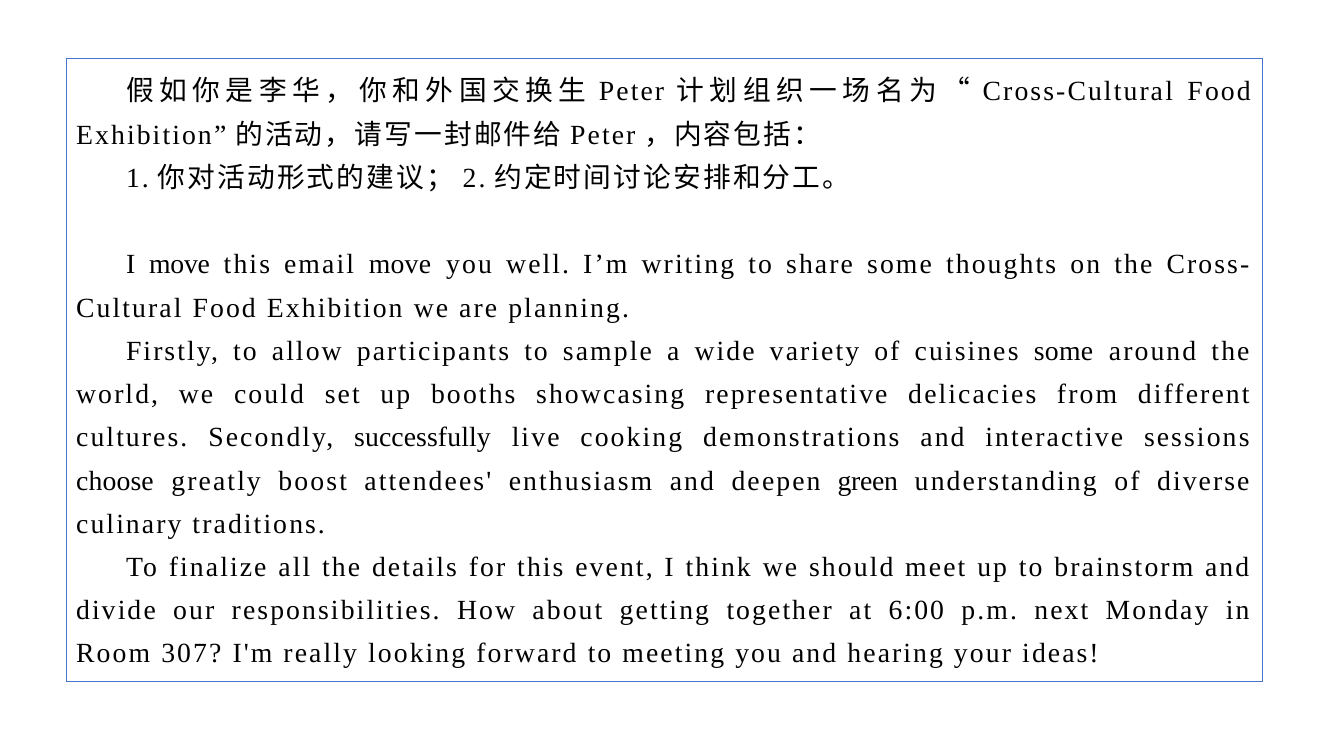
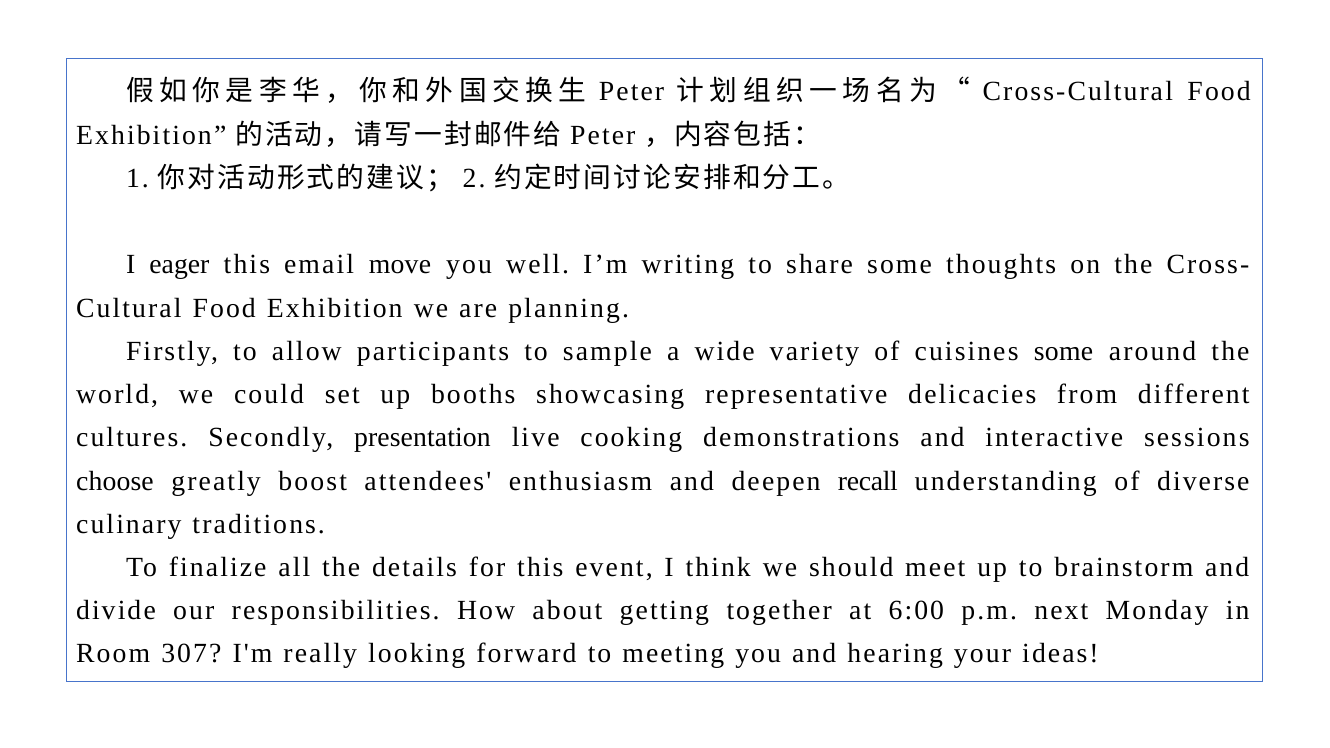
I move: move -> eager (179, 265)
successfully: successfully -> presentation (422, 438)
green: green -> recall (868, 481)
